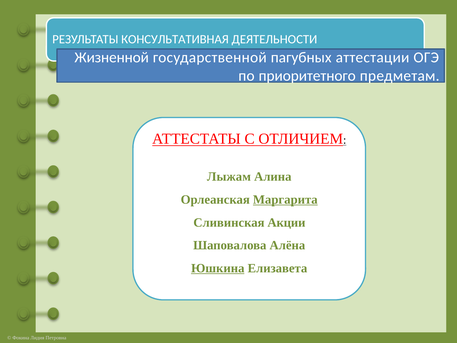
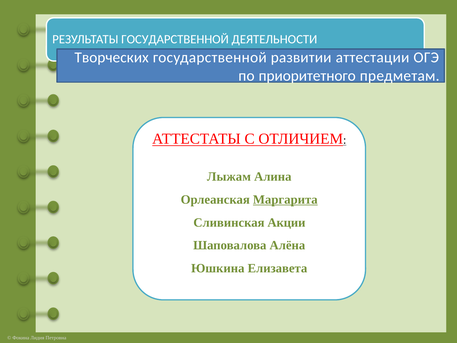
РЕЗУЛЬТАТЫ КОНСУЛЬТАТИВНАЯ: КОНСУЛЬТАТИВНАЯ -> ГОСУДАРСТВЕННОЙ (175, 39)
Жизненной: Жизненной -> Творческих (112, 57)
пагубных: пагубных -> развитии (301, 57)
Юшкина underline: present -> none (218, 268)
